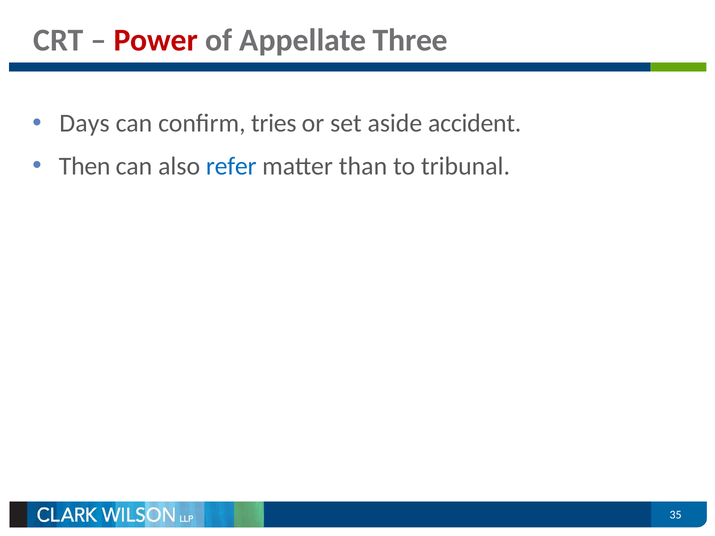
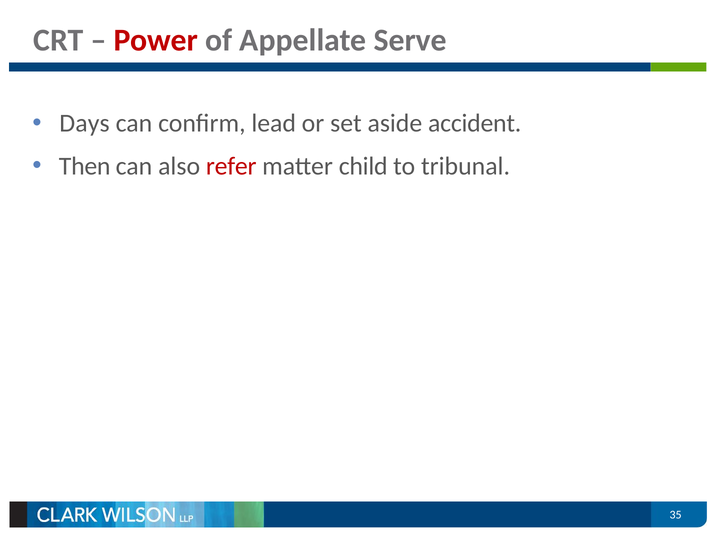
Three: Three -> Serve (410, 40)
tries: tries -> lead (274, 124)
refer colour: blue -> red (231, 166)
than: than -> child (363, 166)
